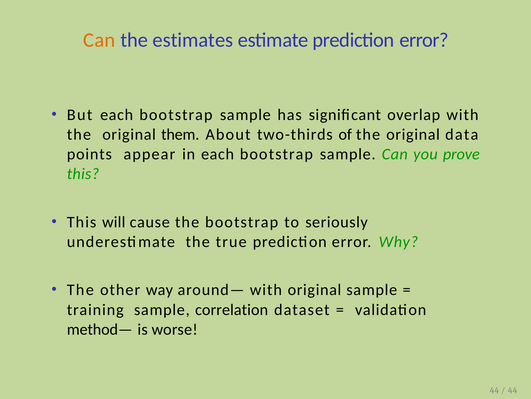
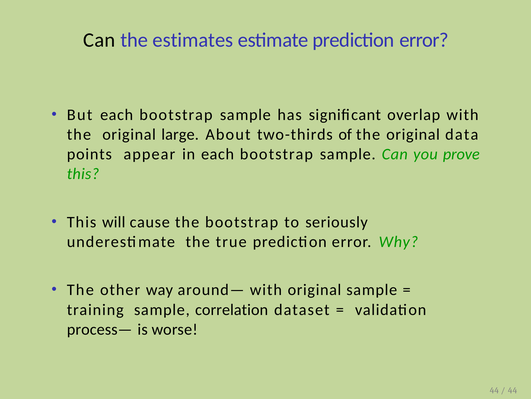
Can colour: orange -> black (99, 40)
them: them -> large (180, 134)
method—: method— -> process— (100, 329)
